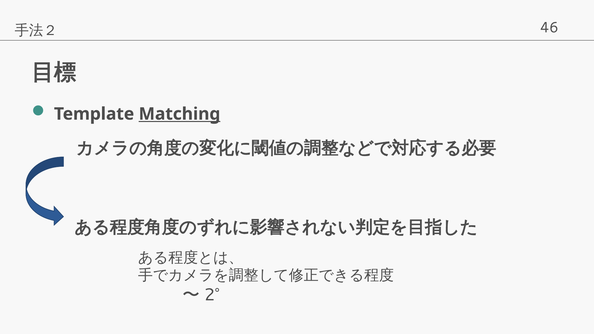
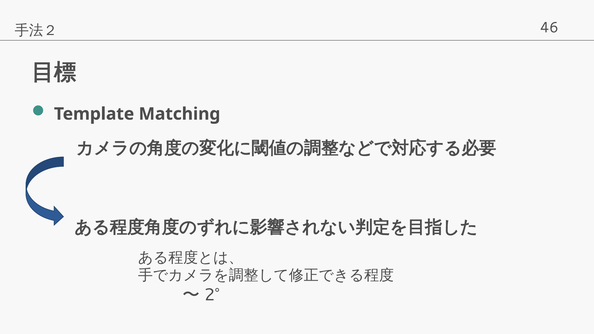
Matching underline: present -> none (179, 114)
